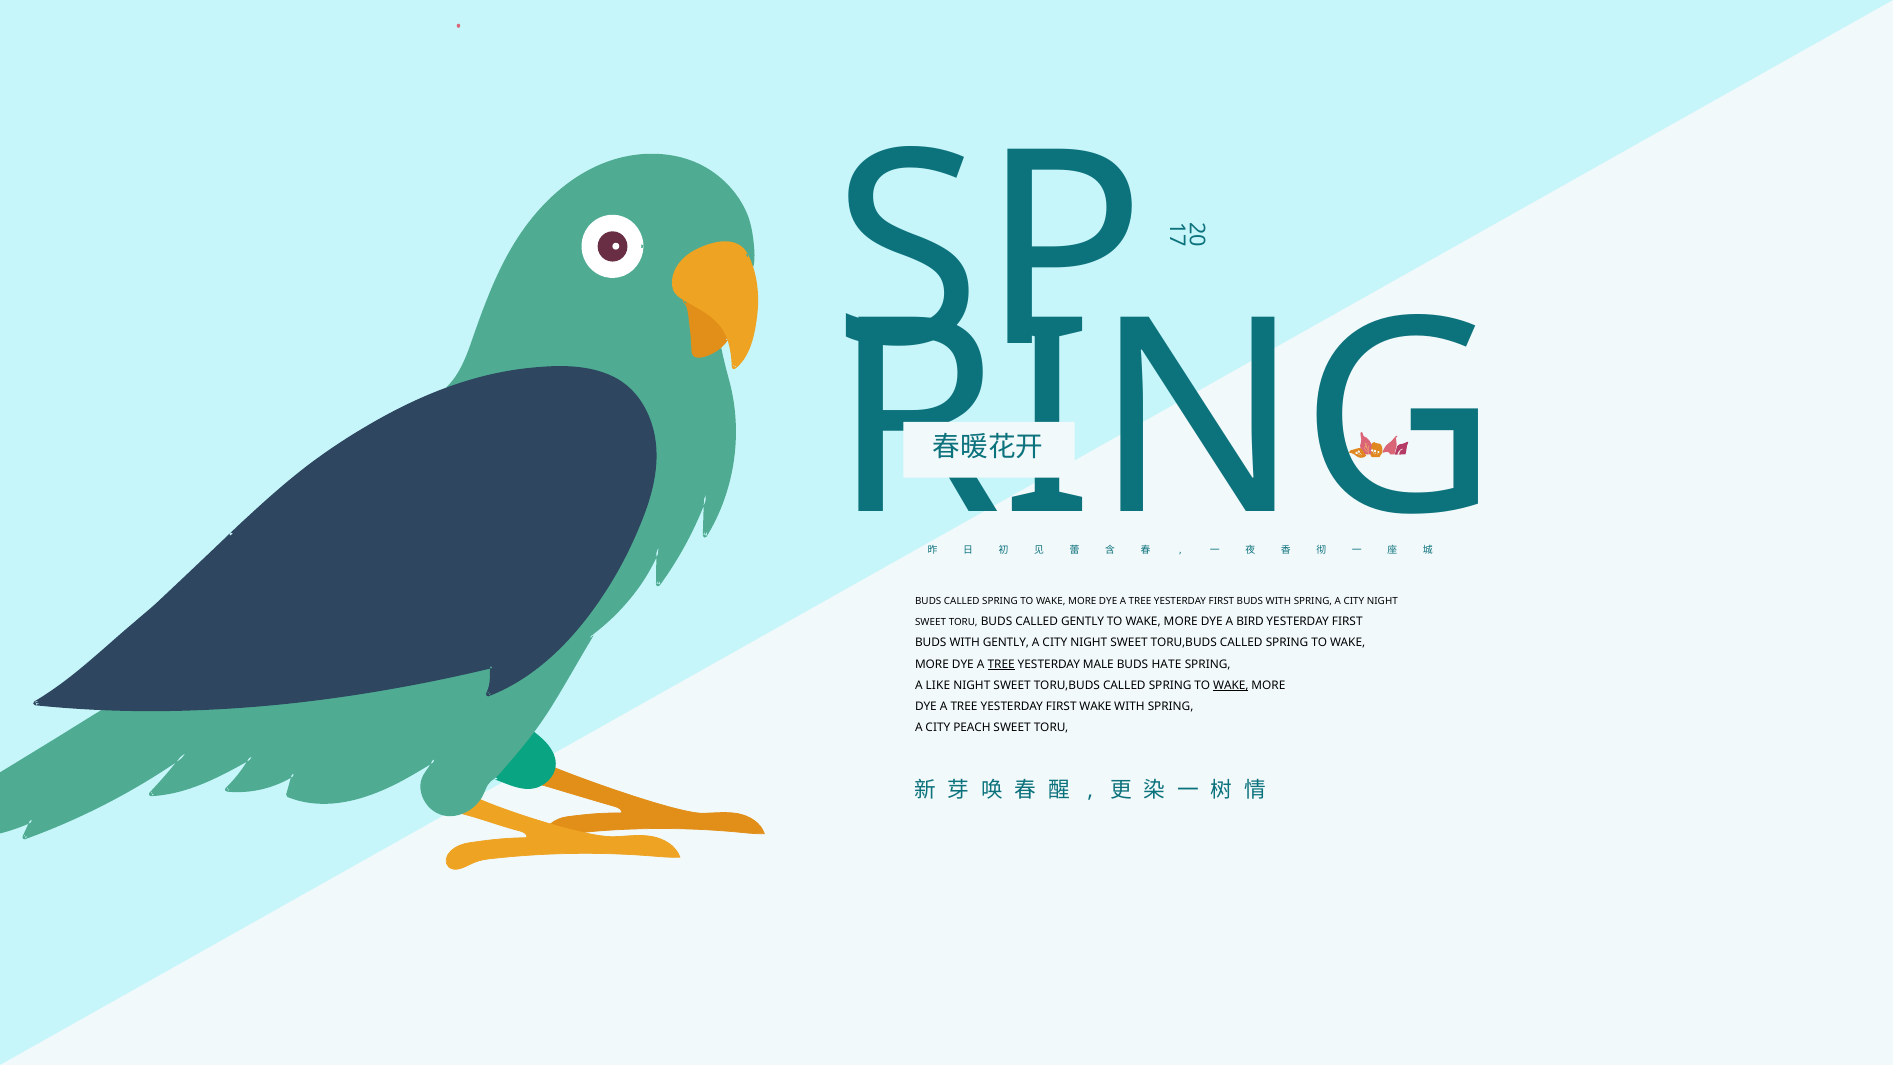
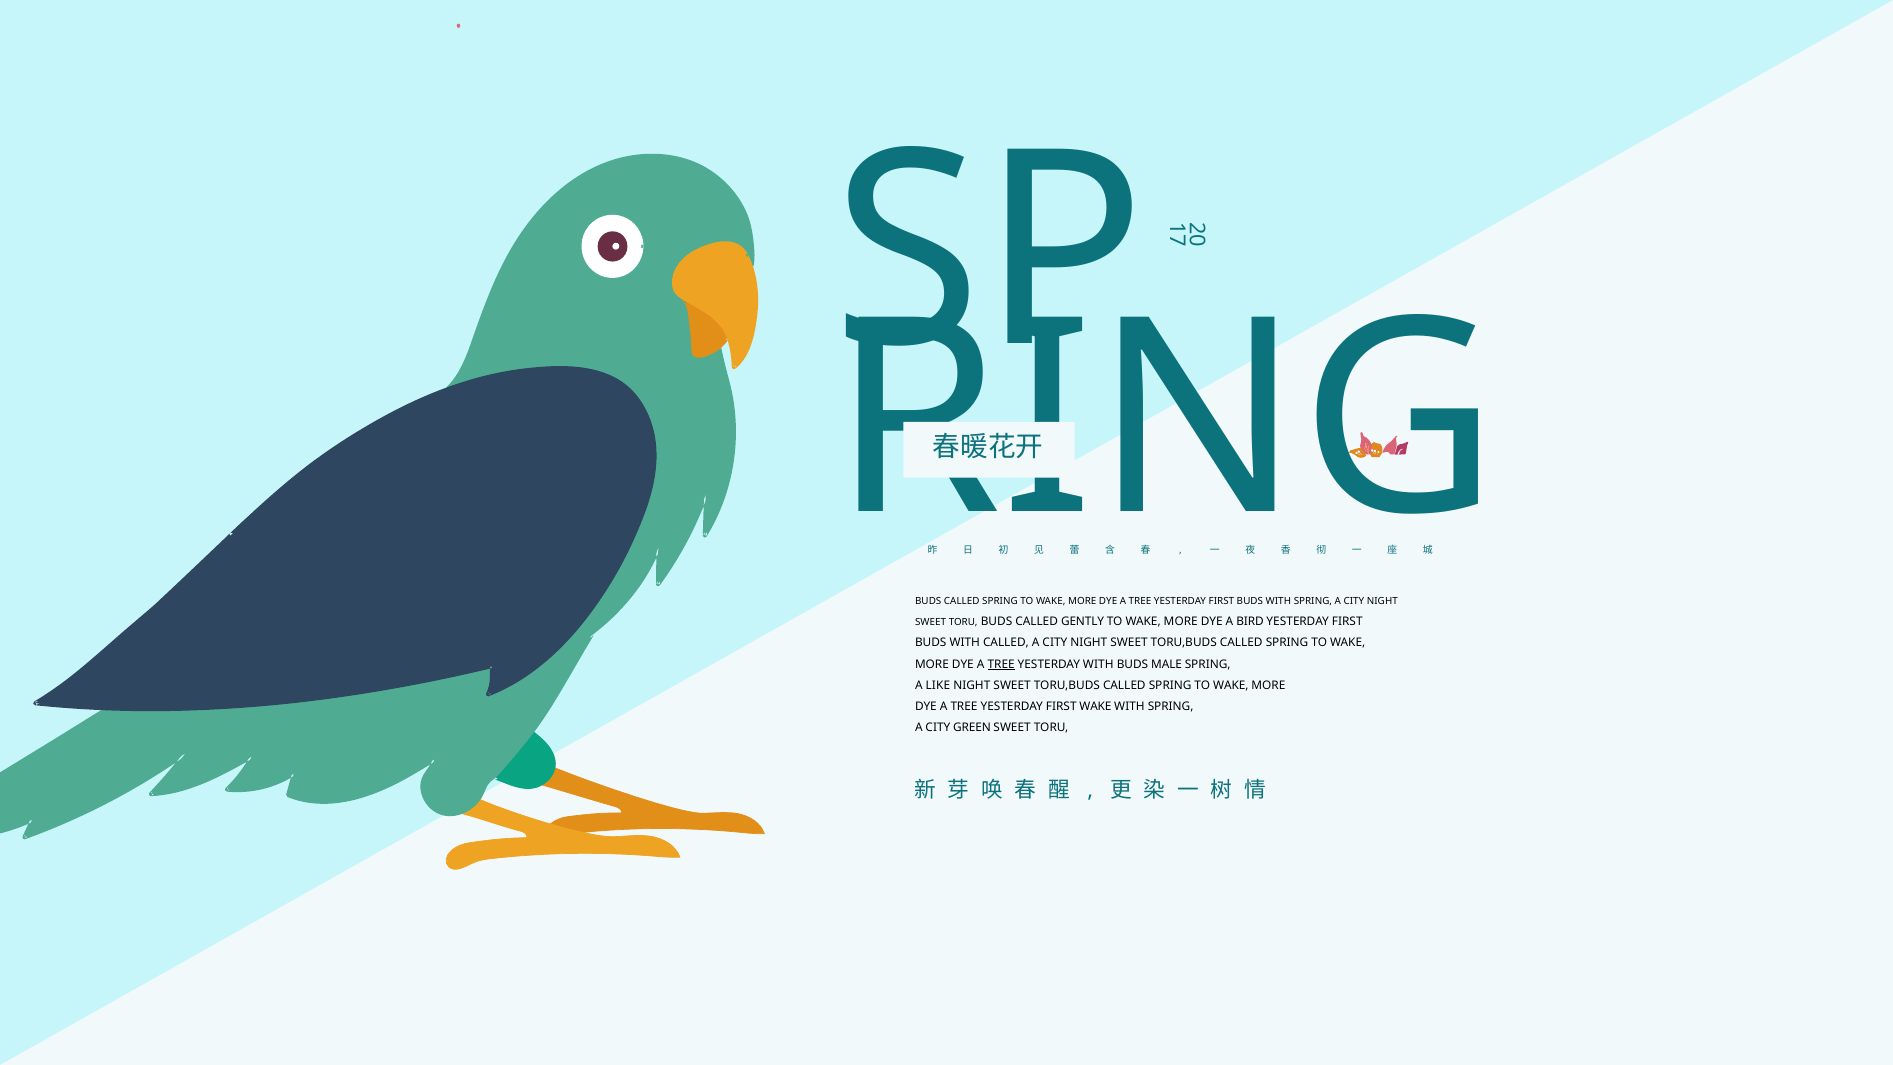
WITH GENTLY: GENTLY -> CALLED (1006, 643)
YESTERDAY MALE: MALE -> WITH (1098, 664)
HATE: HATE -> MALE (1167, 664)
WAKE underline: present -> none (1231, 685)
PEACH: PEACH -> GREEN (972, 728)
